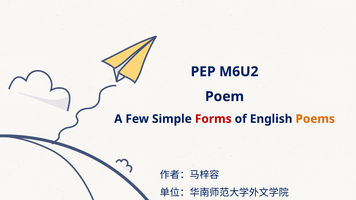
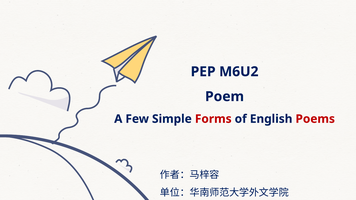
Poems colour: orange -> red (315, 119)
